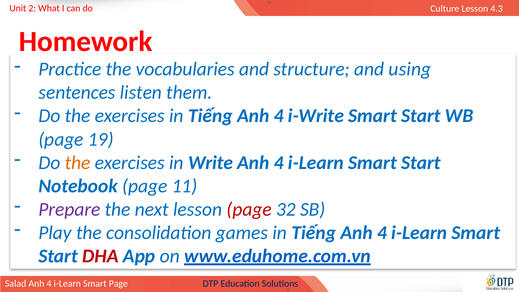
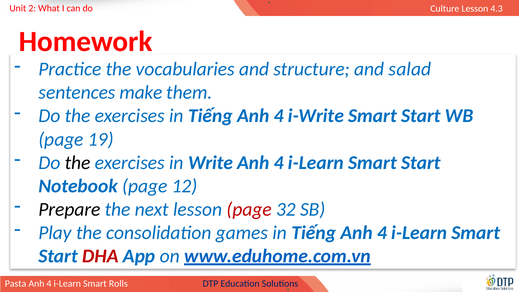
using: using -> salad (410, 69)
listen: listen -> make (141, 93)
the colour: orange -> black (78, 163)
11: 11 -> 12 (184, 186)
Prepare colour: purple -> black (69, 209)
Salad: Salad -> Pasta (16, 284)
Smart Page: Page -> Rolls (118, 284)
